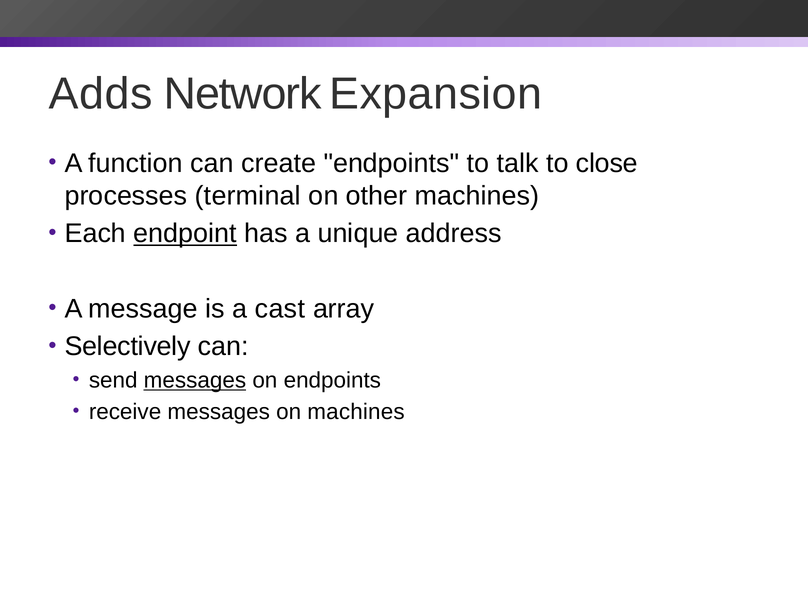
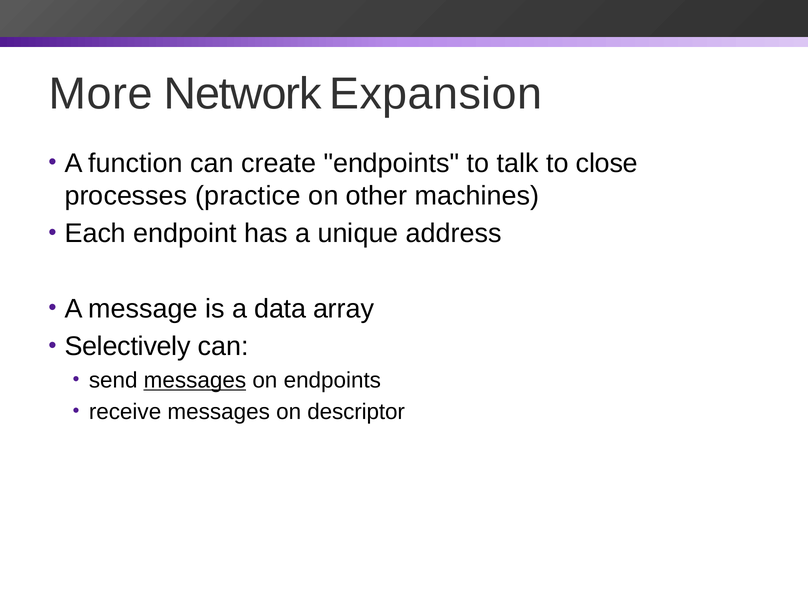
Adds: Adds -> More (101, 94)
terminal: terminal -> practice (248, 196)
endpoint underline: present -> none (185, 234)
cast: cast -> data (280, 309)
on machines: machines -> descriptor (356, 412)
